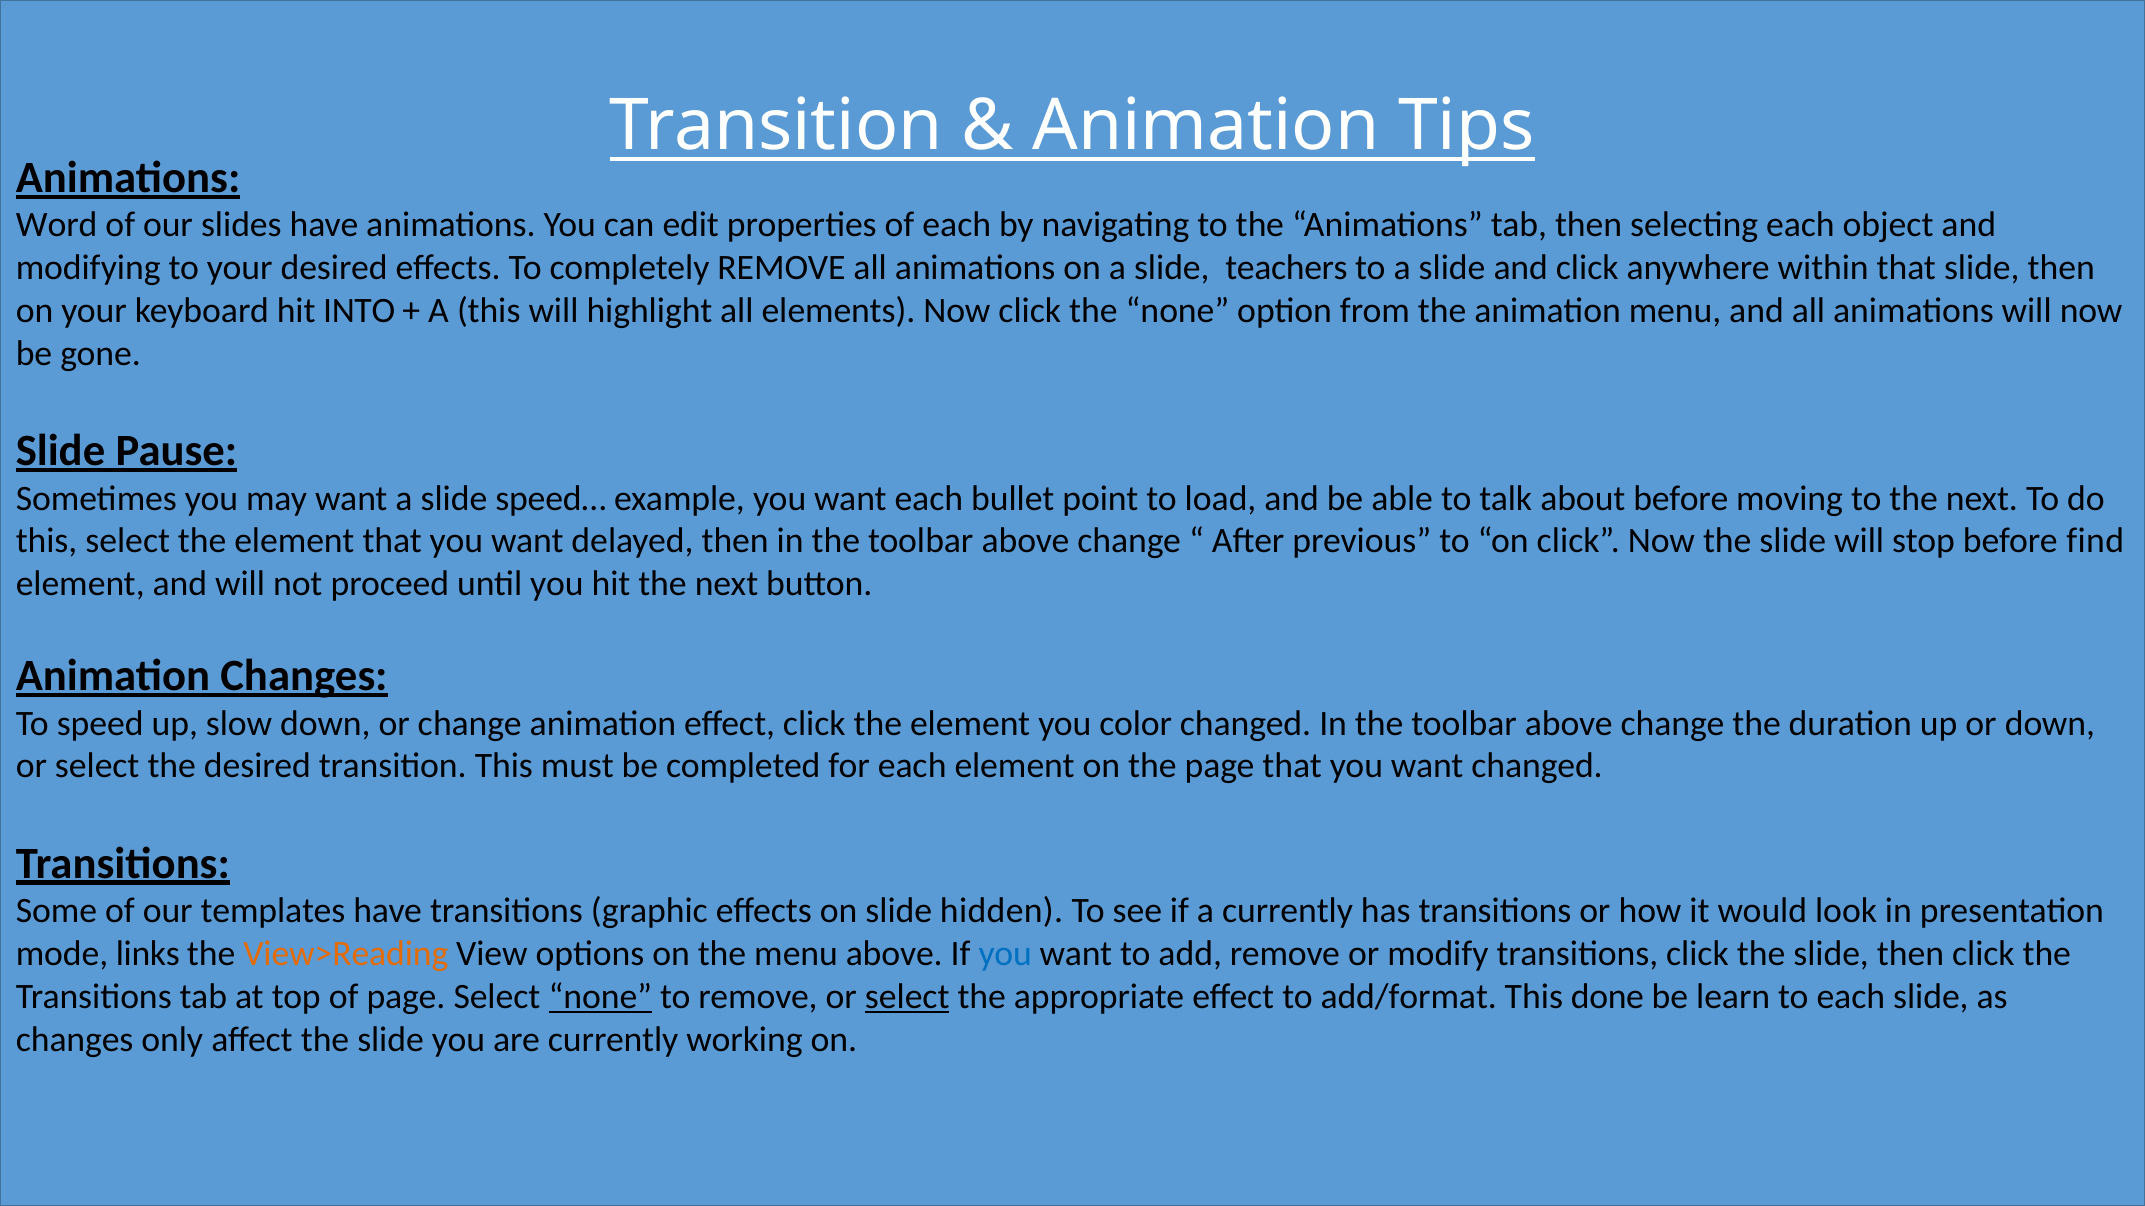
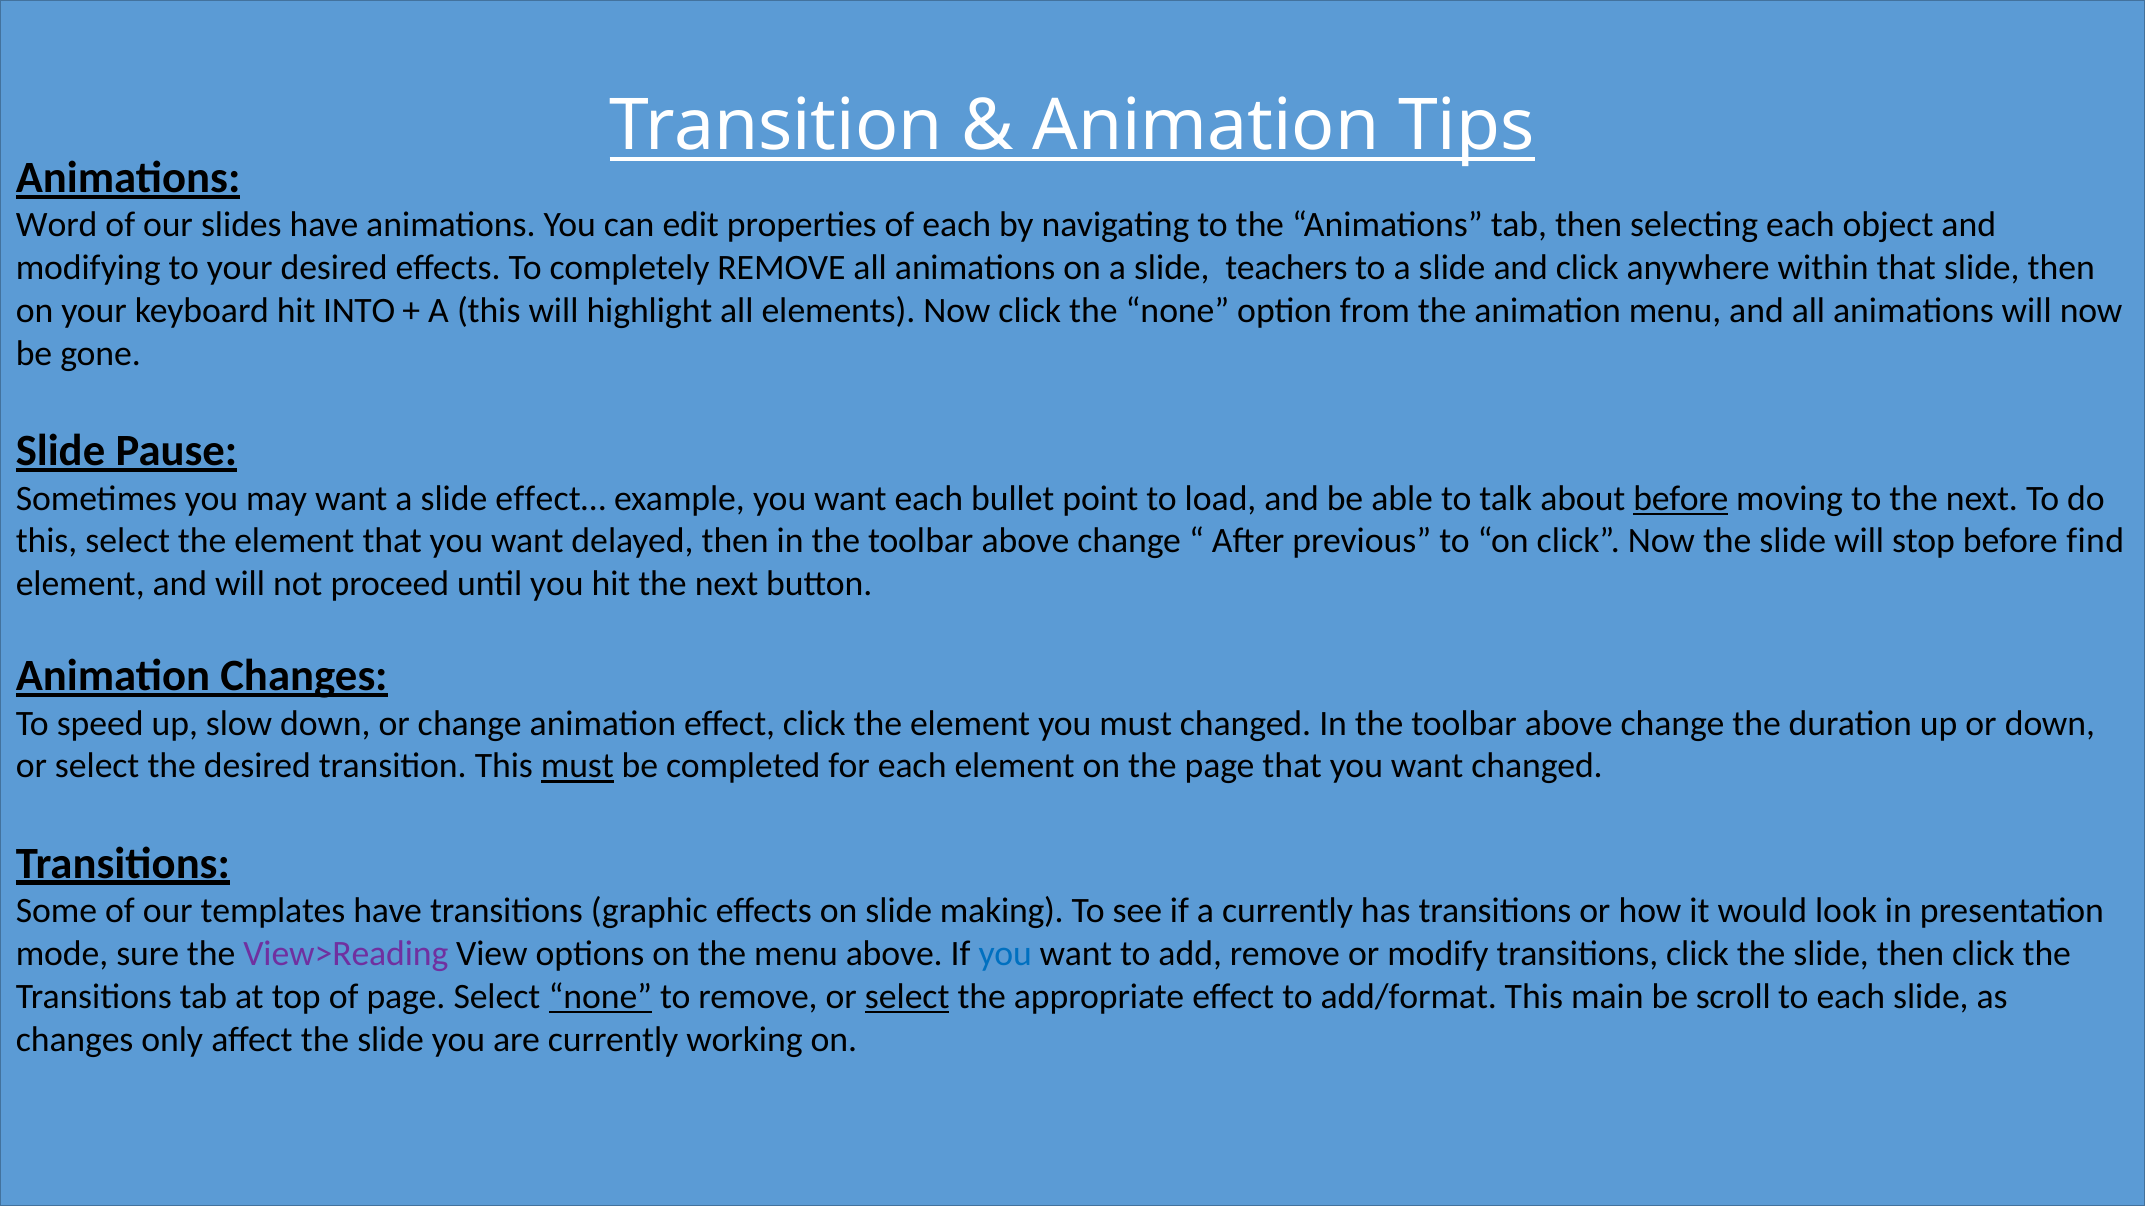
speed…: speed… -> effect… (551, 499)
before underline: none -> present (1681, 499)
you color: color -> must (1136, 724)
must underline: none -> present (577, 767)
hidden: hidden -> making (1002, 911)
links: links -> sure (148, 954)
View>Reading colour: orange -> purple (346, 954)
done: done -> main (1607, 997)
learn: learn -> scroll (1733, 997)
